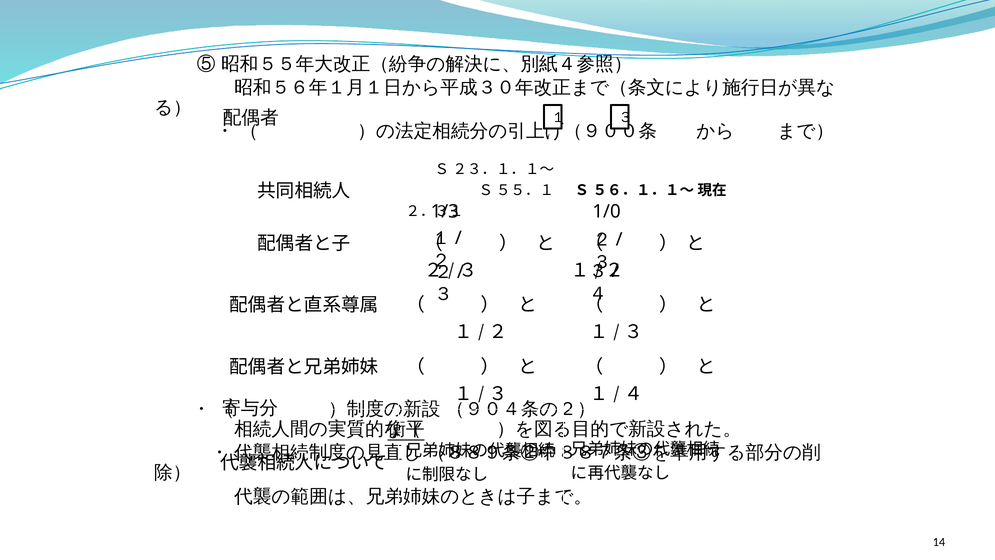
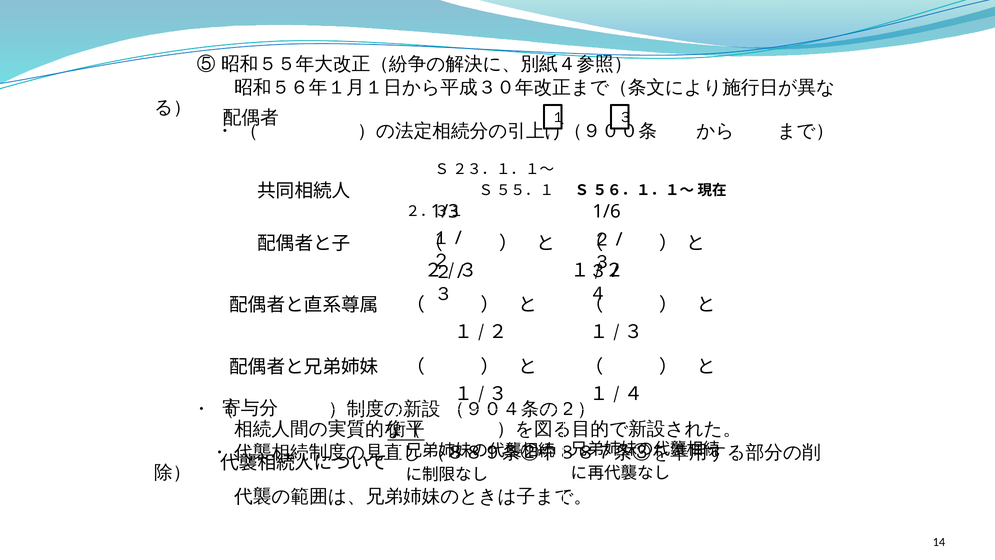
1/0: 1/0 -> 1/6 (607, 212)
